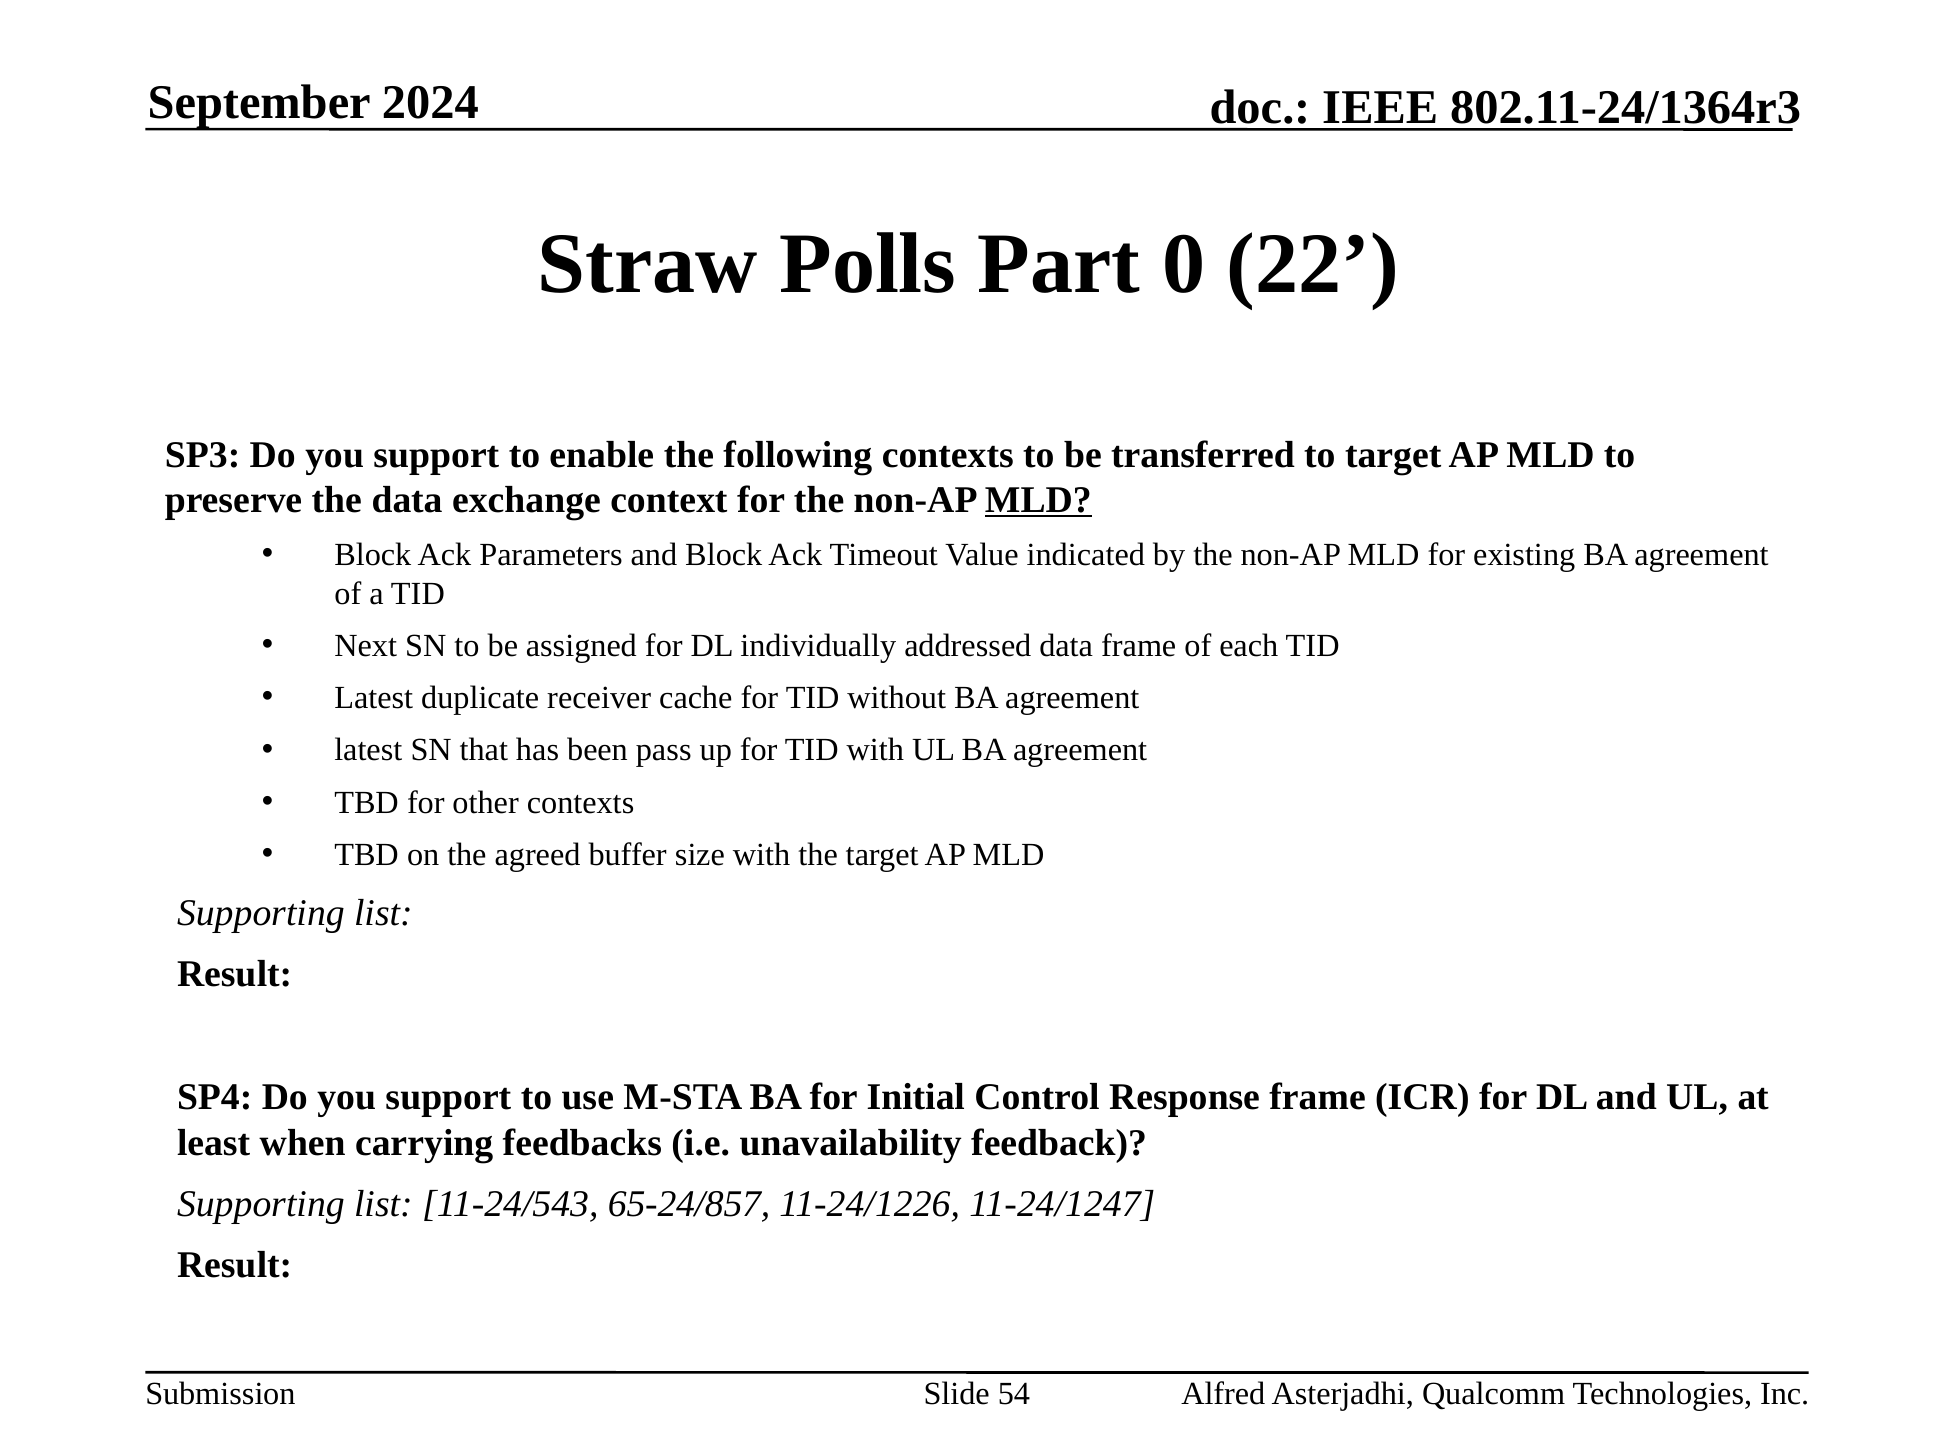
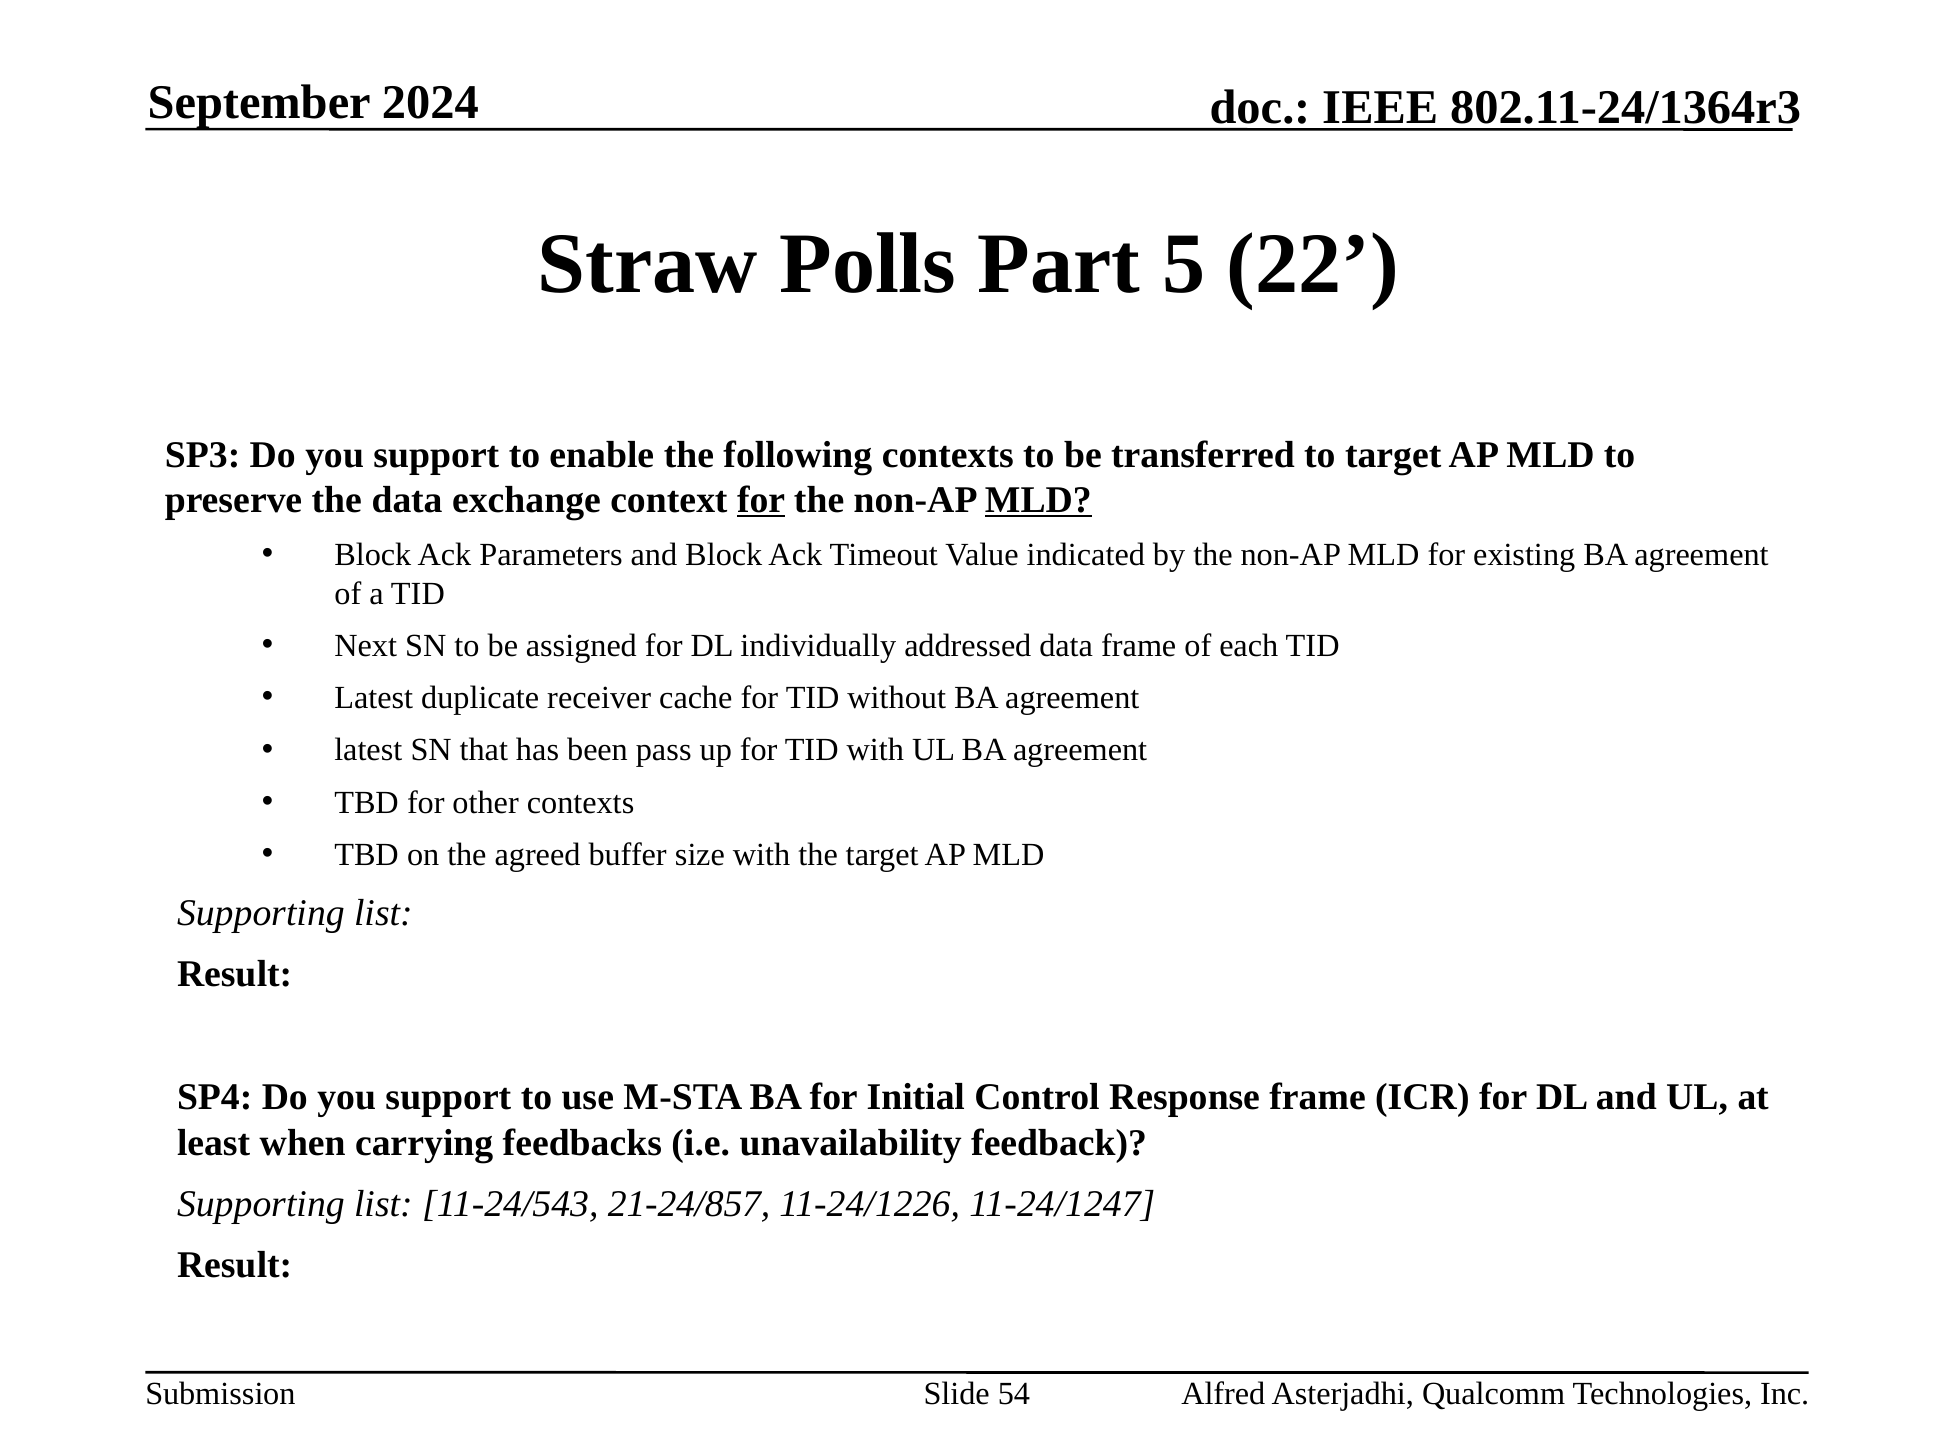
0: 0 -> 5 (1184, 264)
for underline: none -> present (761, 500)
65-24/857: 65-24/857 -> 21-24/857 (689, 1204)
